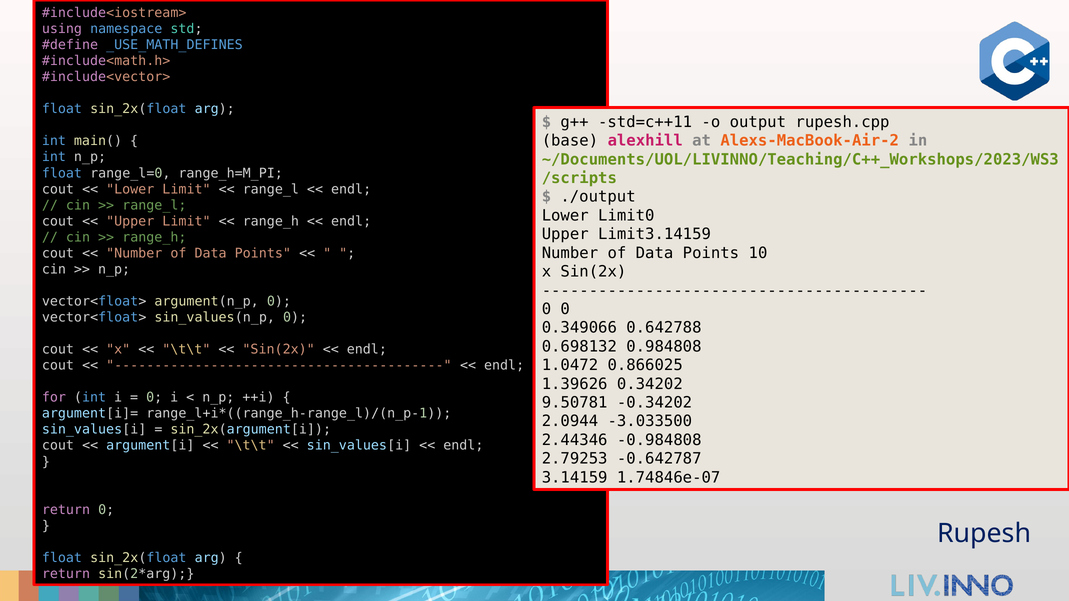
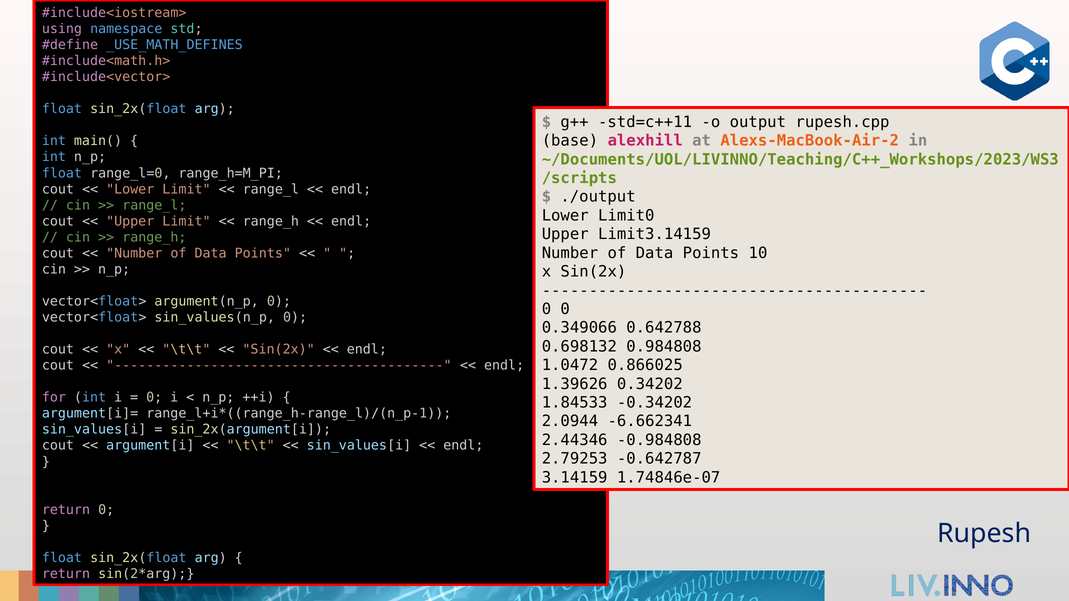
9.50781: 9.50781 -> 1.84533 (575, 403)
-3.033500: -3.033500 -> -6.662341 (650, 422)
